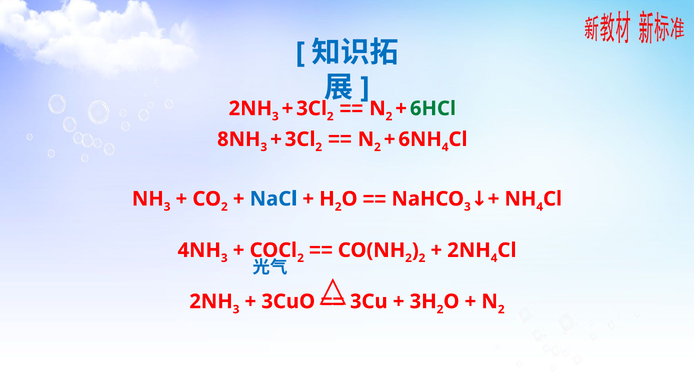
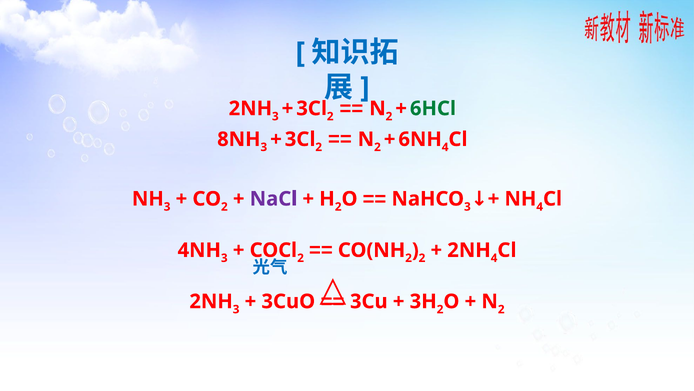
NaCl colour: blue -> purple (273, 199)
